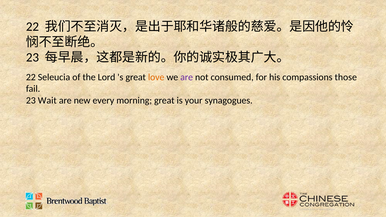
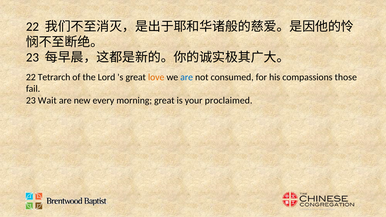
Seleucia: Seleucia -> Tetrarch (54, 77)
are colour: purple -> blue (187, 77)
synagogues: synagogues -> proclaimed (229, 100)
